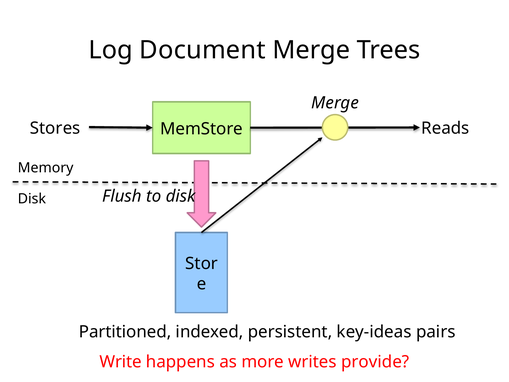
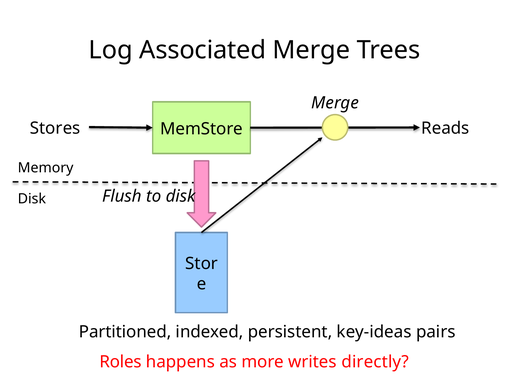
Document: Document -> Associated (203, 50)
Write: Write -> Roles (121, 362)
provide: provide -> directly (375, 362)
